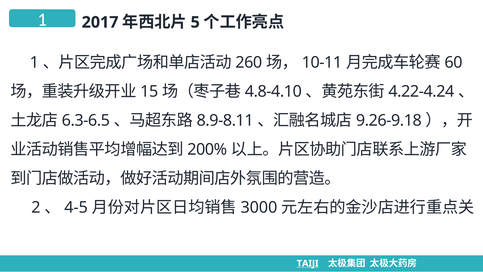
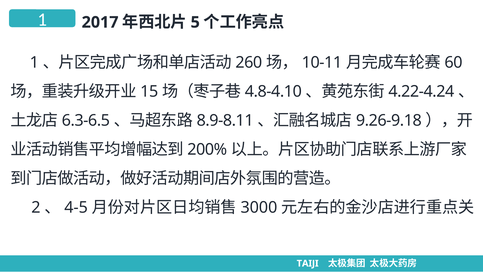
TAIJI underline: present -> none (308, 263)
